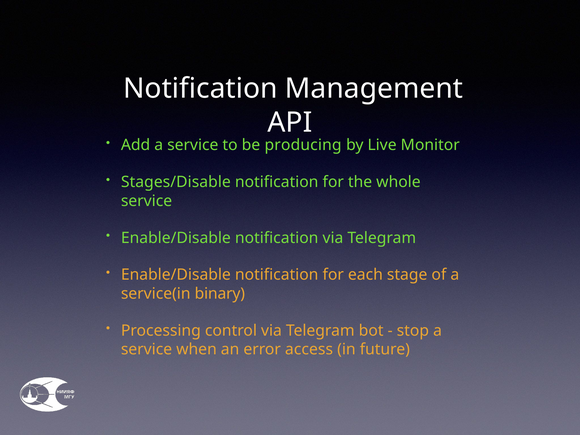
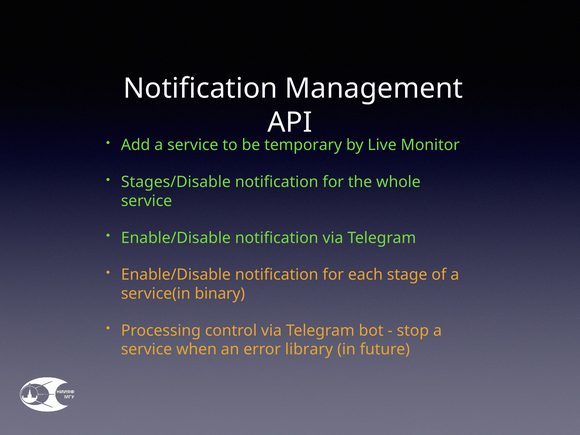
producing: producing -> temporary (303, 145)
access: access -> library (309, 349)
